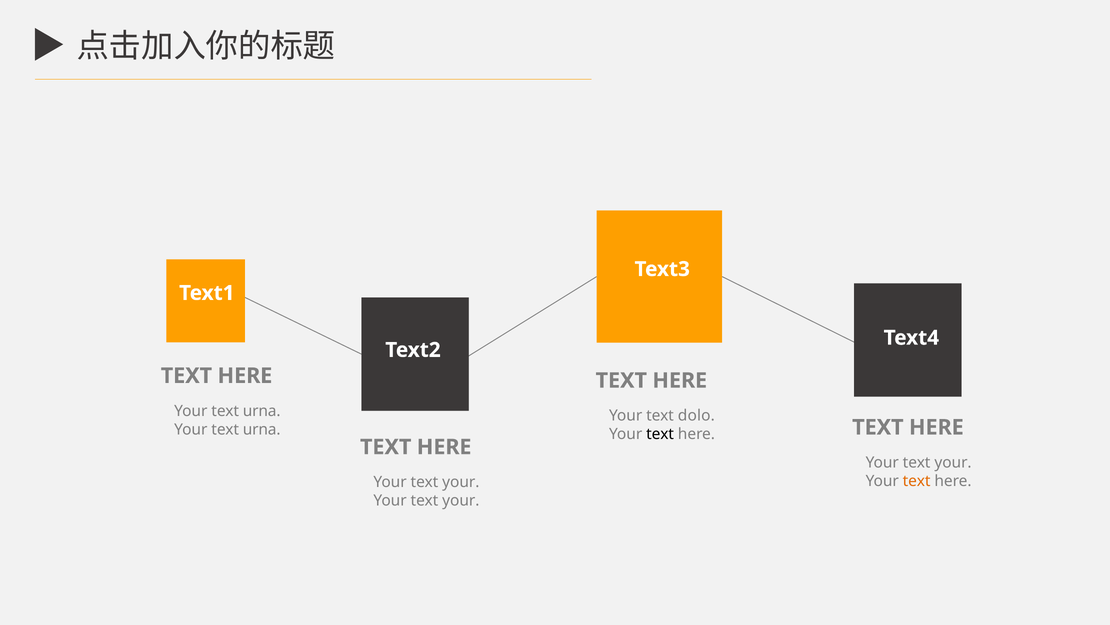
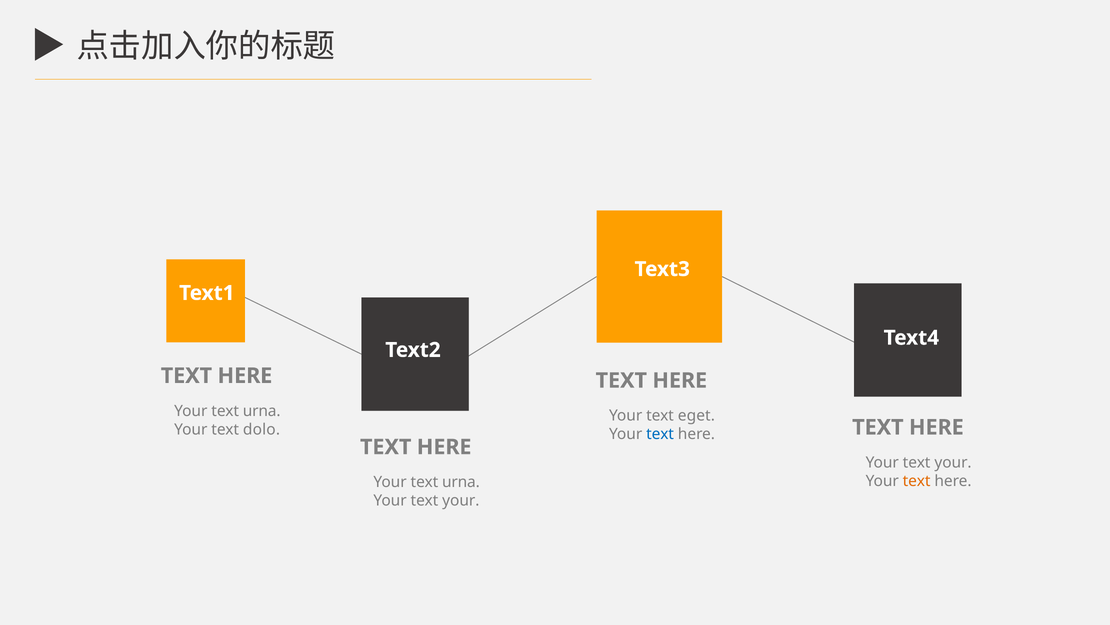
dolo: dolo -> eget (696, 416)
urna: urna -> dolo (262, 429)
text colour: black -> blue (660, 434)
your: your -> urna (461, 482)
